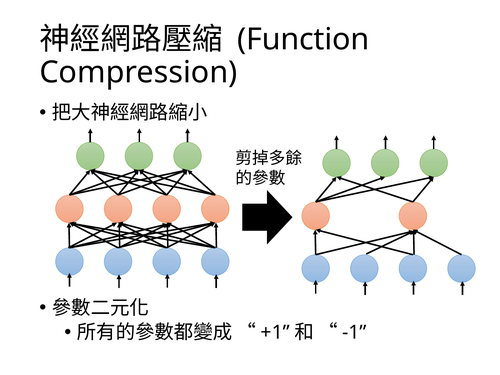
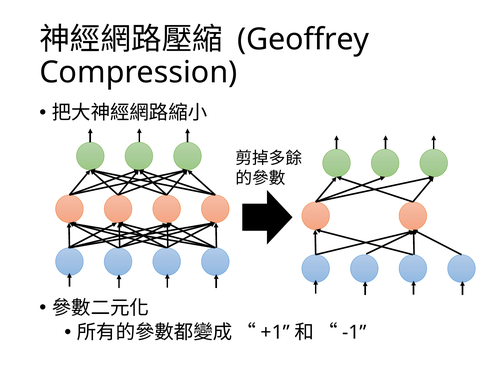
Function: Function -> Geoffrey (303, 40)
